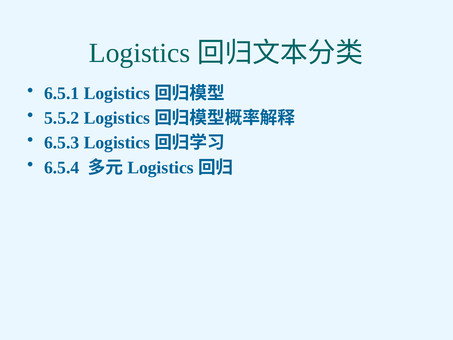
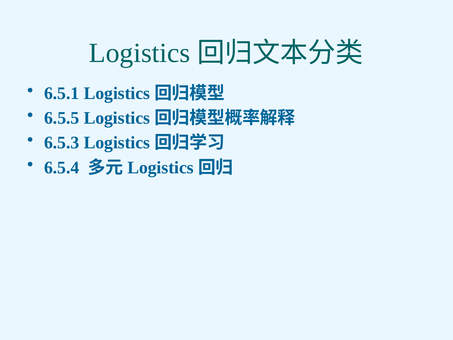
5.5.2: 5.5.2 -> 6.5.5 (62, 118)
